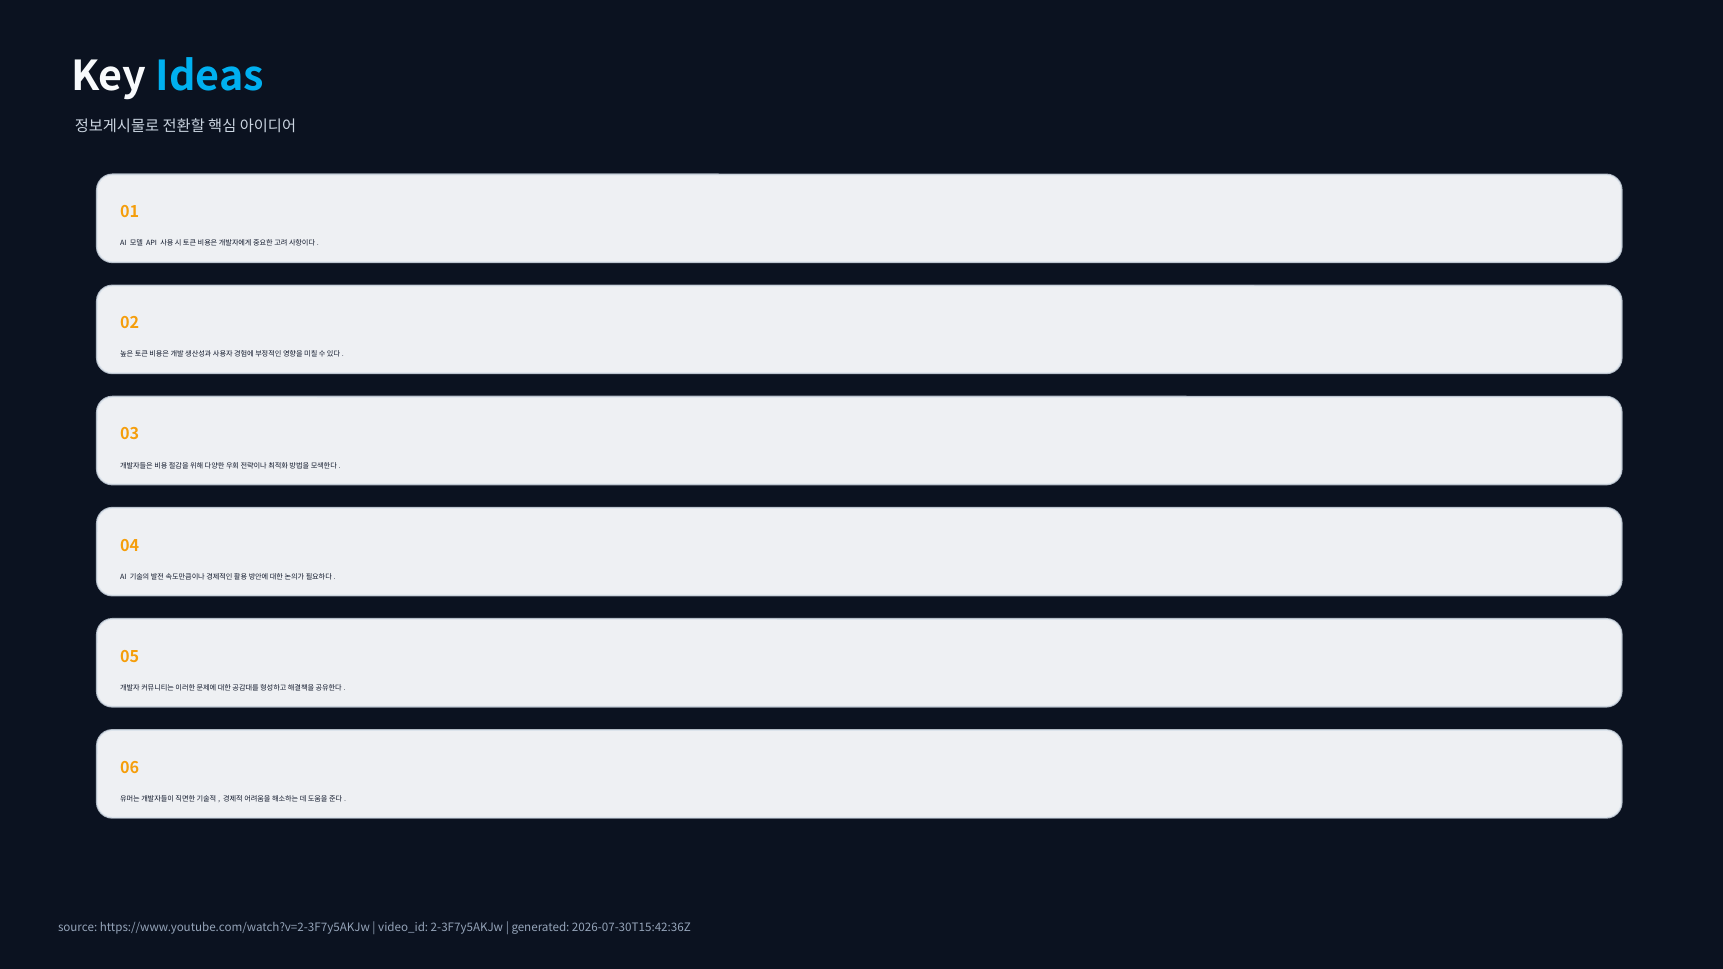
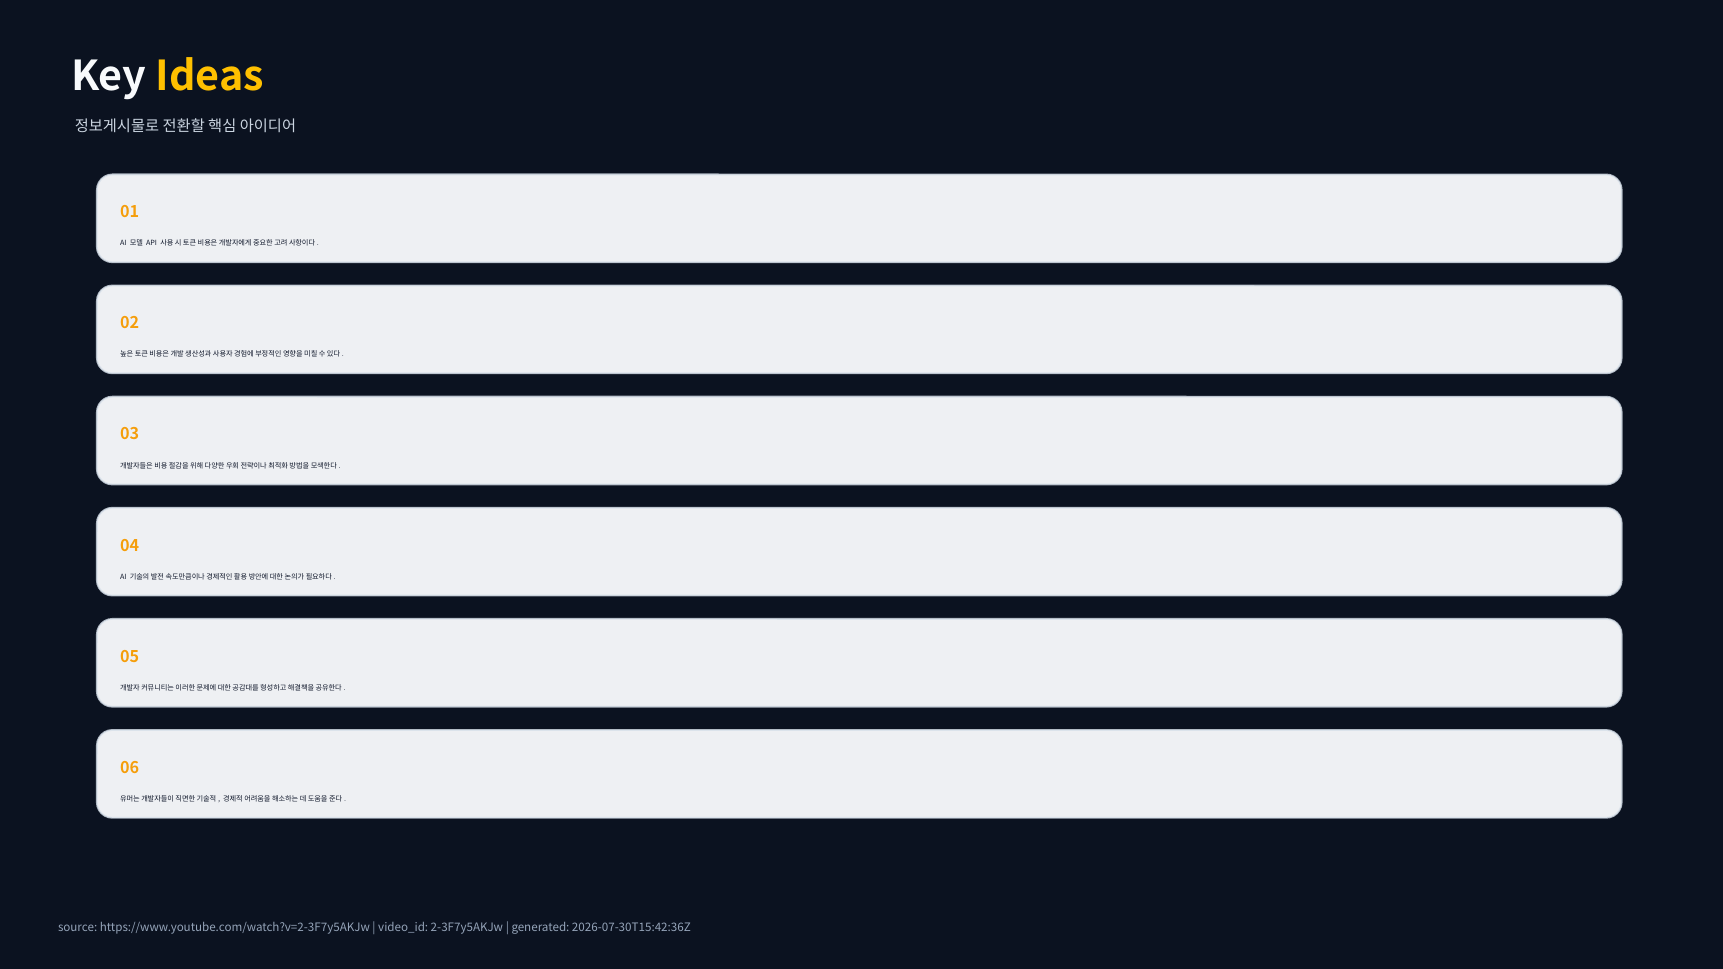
Ideas colour: light blue -> yellow (210, 77)
